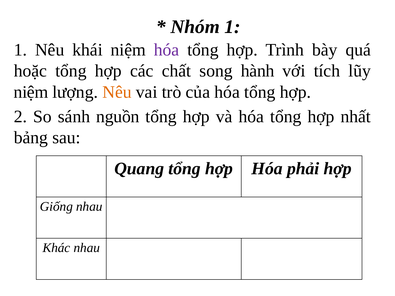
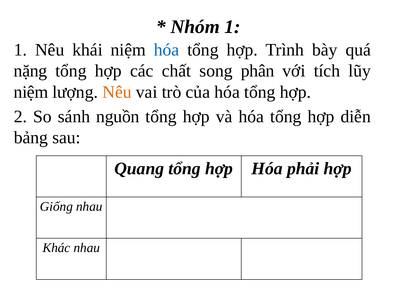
hóa colour: purple -> blue (167, 50)
hoặc: hoặc -> nặng (30, 71)
hành: hành -> phân (258, 71)
nhất: nhất -> diễn (356, 117)
